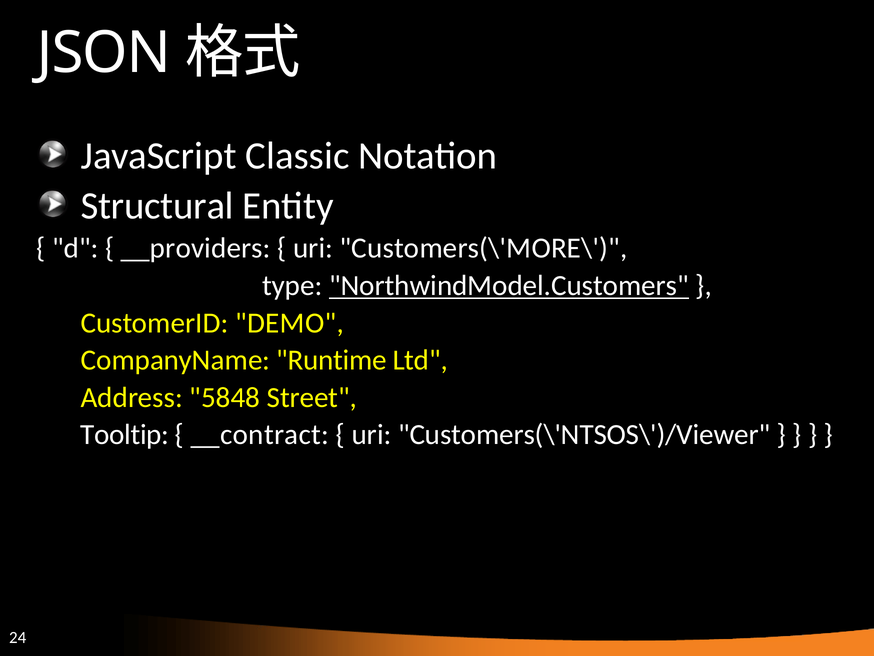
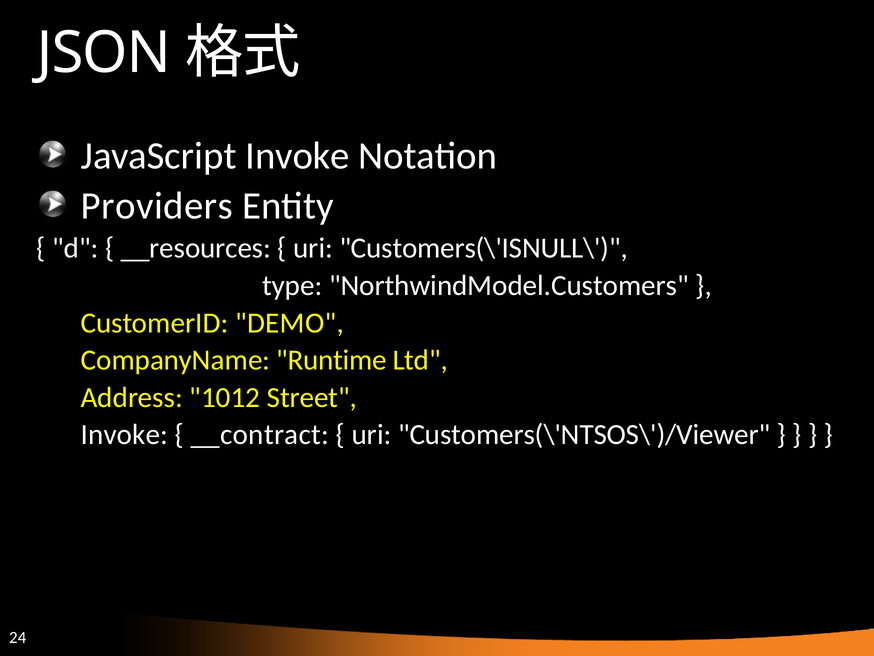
JavaScript Classic: Classic -> Invoke (298, 156)
Structural: Structural -> Providers (157, 206)
__providers: __providers -> __resources (196, 248)
Customers(\'MORE\: Customers(\'MORE\ -> Customers(\'ISNULL\ (484, 248)
NorthwindModel.Customers underline: present -> none (509, 285)
5848: 5848 -> 1012 (225, 397)
Tooltip: Tooltip -> Invoke (124, 435)
